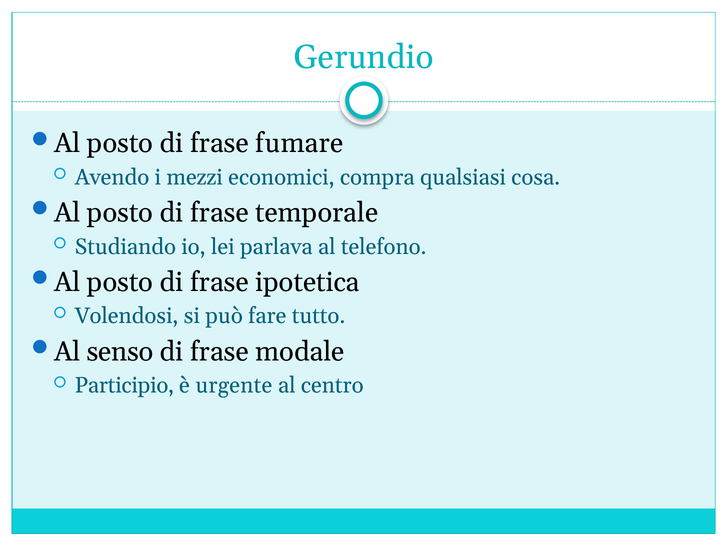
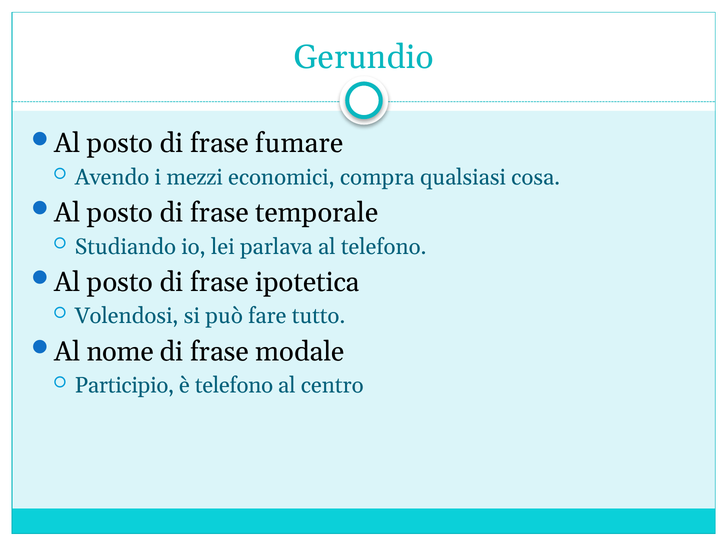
senso: senso -> nome (120, 352)
è urgente: urgente -> telefono (234, 385)
